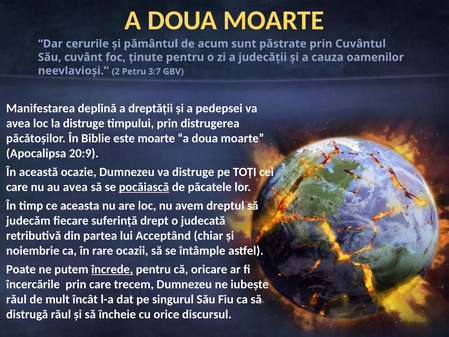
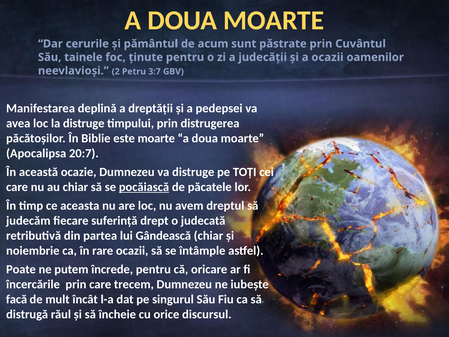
cuvânt: cuvânt -> tainele (83, 57)
a cauza: cauza -> ocazii (327, 57)
20:9: 20:9 -> 20:7 (84, 153)
au avea: avea -> chiar (75, 187)
Acceptând: Acceptând -> Gândească (163, 235)
încrede underline: present -> none (112, 269)
răul: răul -> facă (17, 299)
